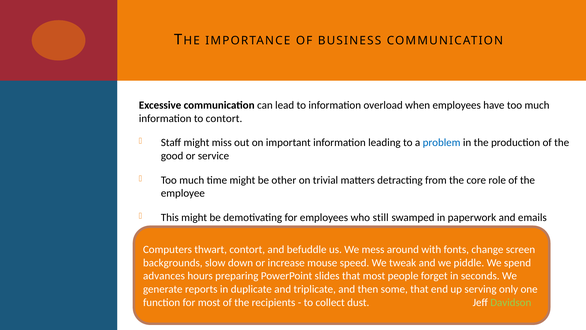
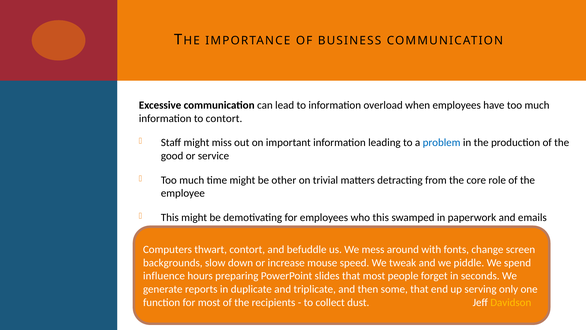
who still: still -> this (381, 217)
advances: advances -> influence (164, 276)
Davidson colour: light green -> yellow (511, 302)
